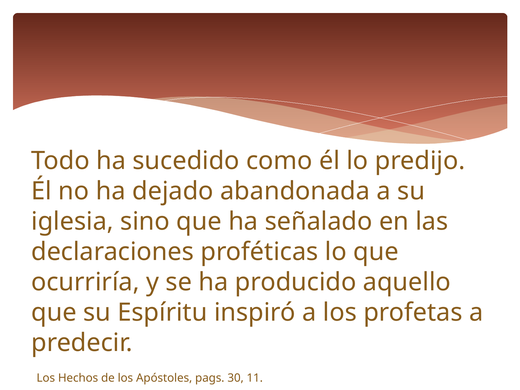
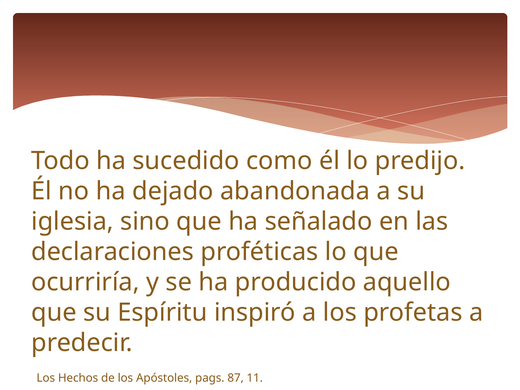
30: 30 -> 87 (236, 378)
